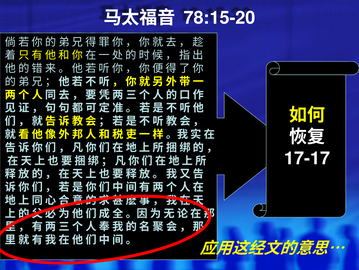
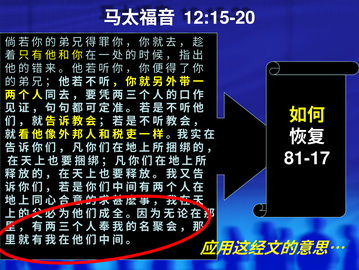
78:15-20: 78:15-20 -> 12:15-20 (220, 18)
17-17: 17-17 -> 81-17 (307, 158)
